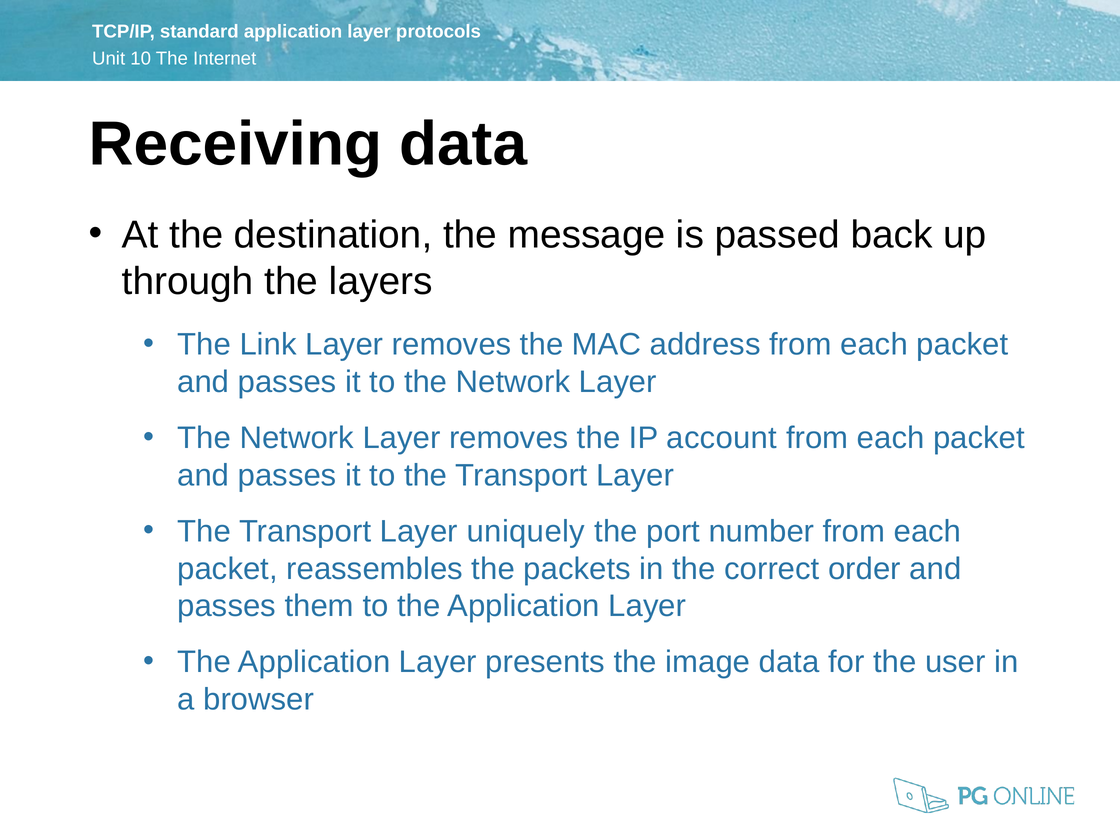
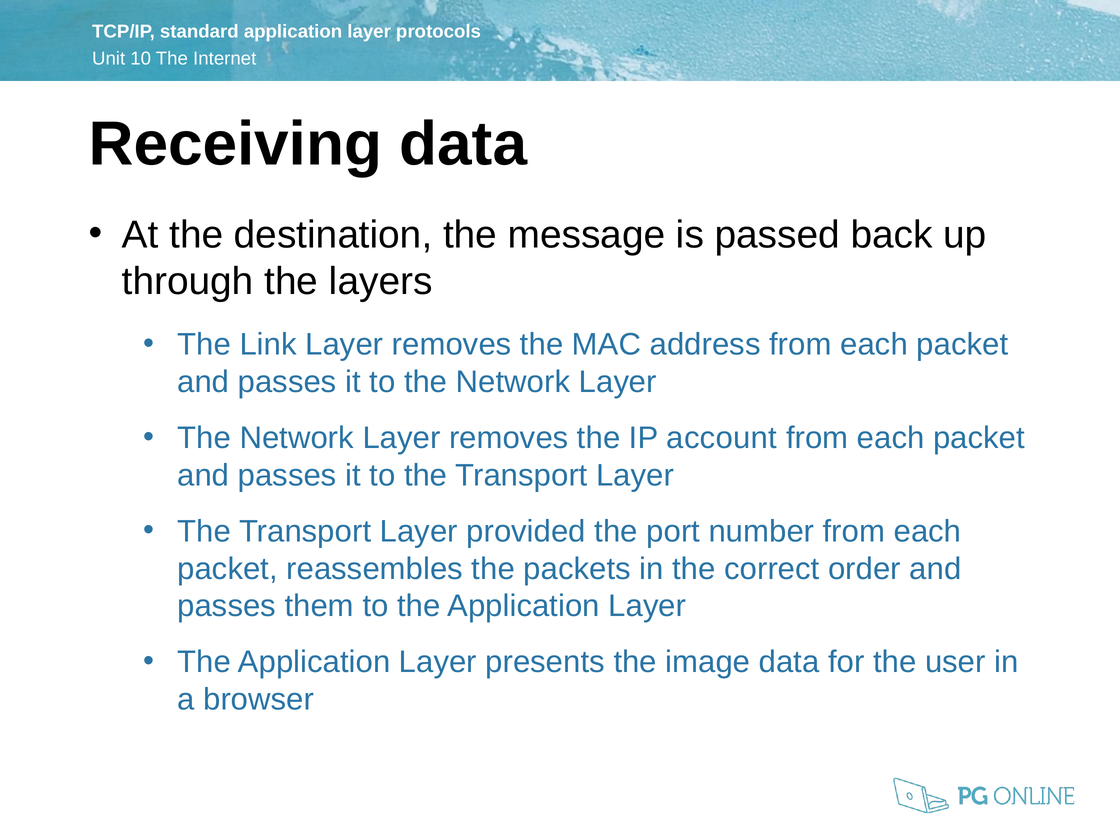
uniquely: uniquely -> provided (526, 531)
